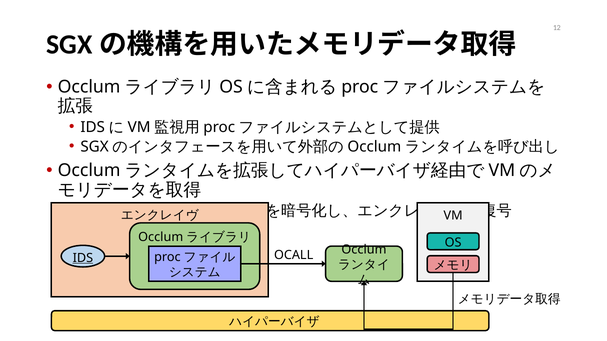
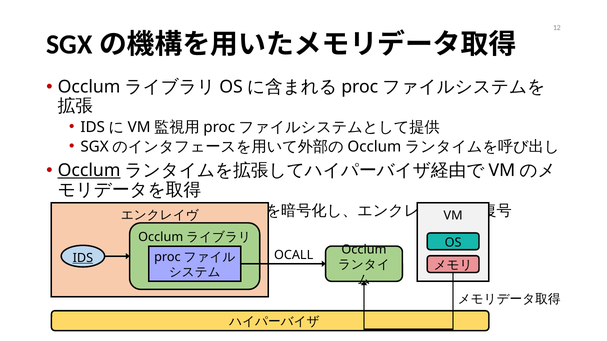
Occlum underline: none -> present (89, 171)
